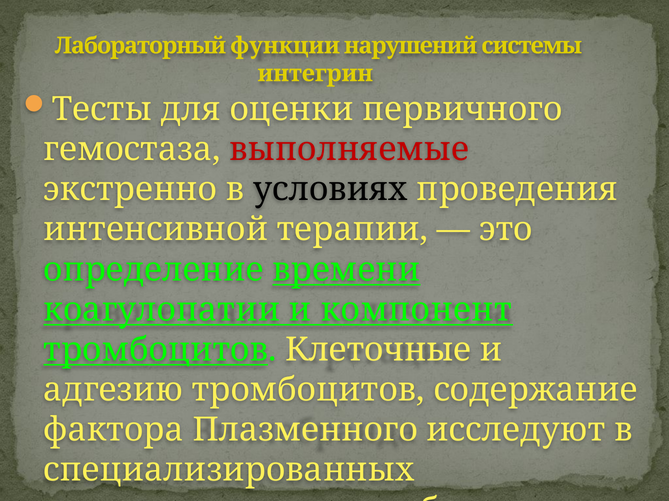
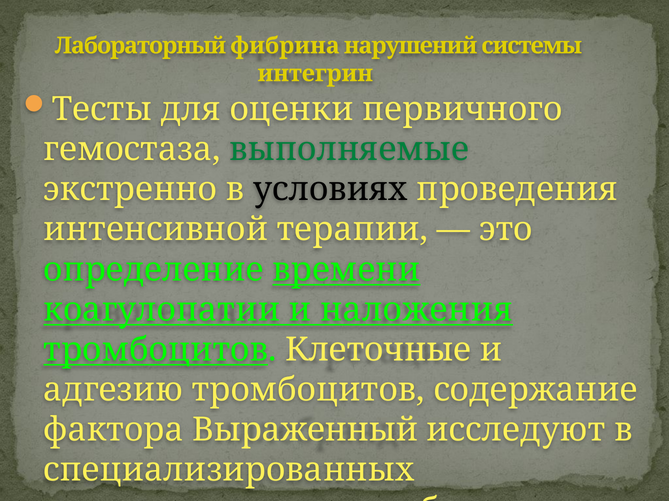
функции: функции -> фибрина (285, 46)
выполняемые colour: red -> green (349, 149)
компонент: компонент -> наложения (416, 310)
Плазменного: Плазменного -> Выраженный (305, 430)
